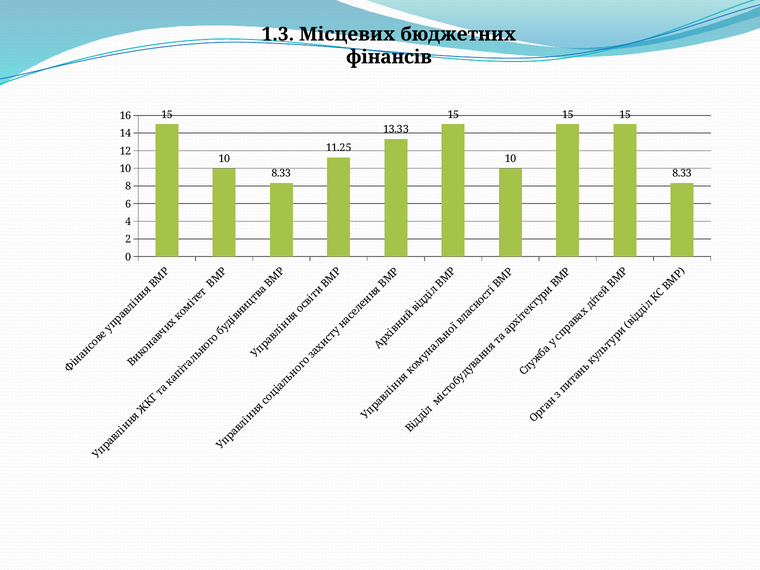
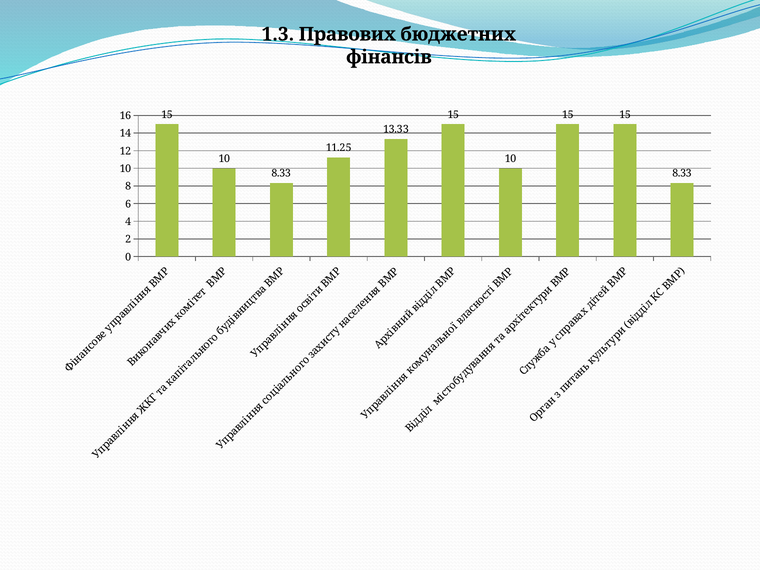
Місцевих: Місцевих -> Правових (347, 34)
